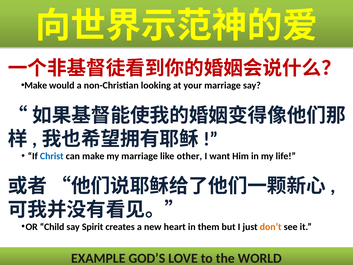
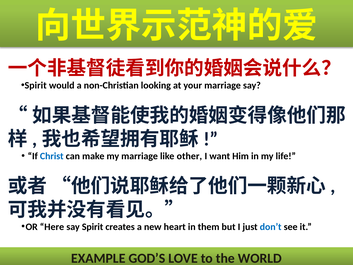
Make: Make -> Spirit (36, 85)
Child: Child -> Here (52, 227)
don’t colour: orange -> blue (271, 227)
